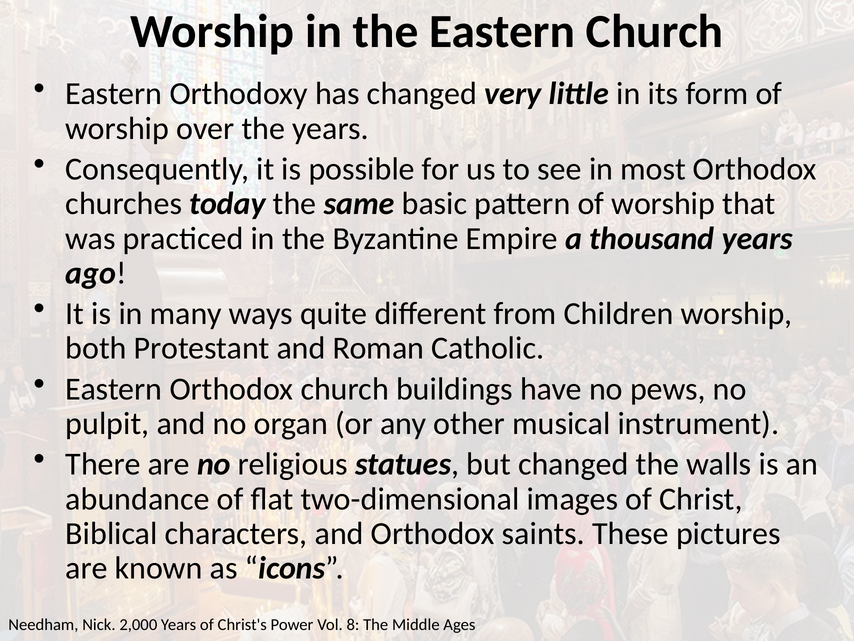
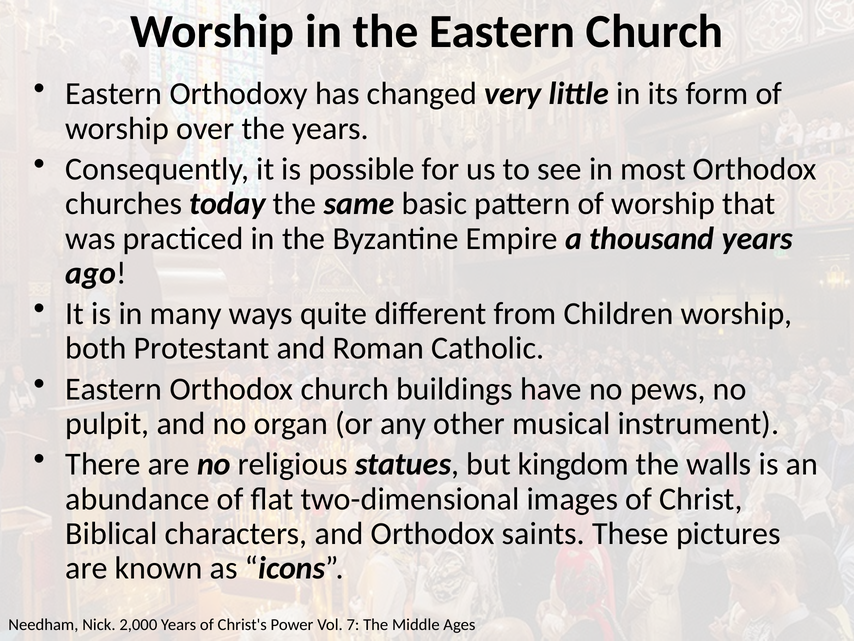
but changed: changed -> kingdom (573, 464)
8: 8 -> 7 (353, 624)
